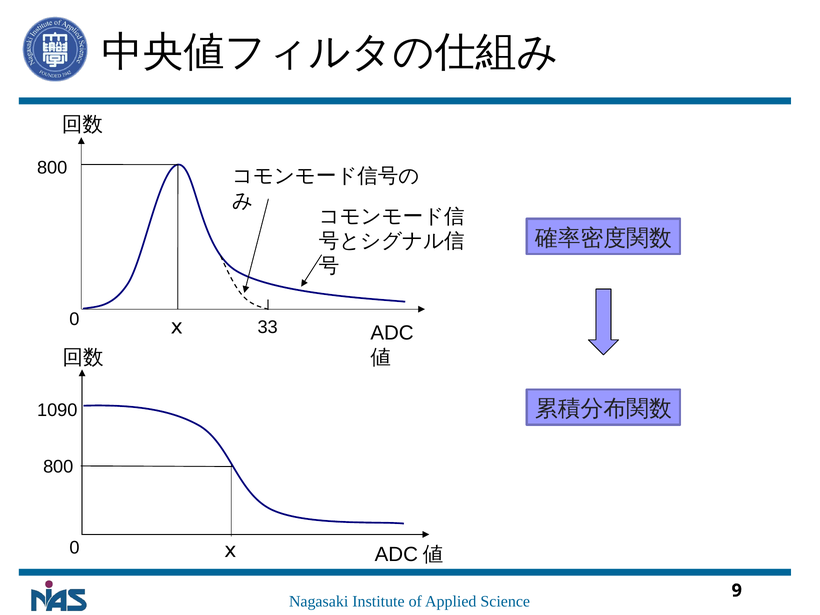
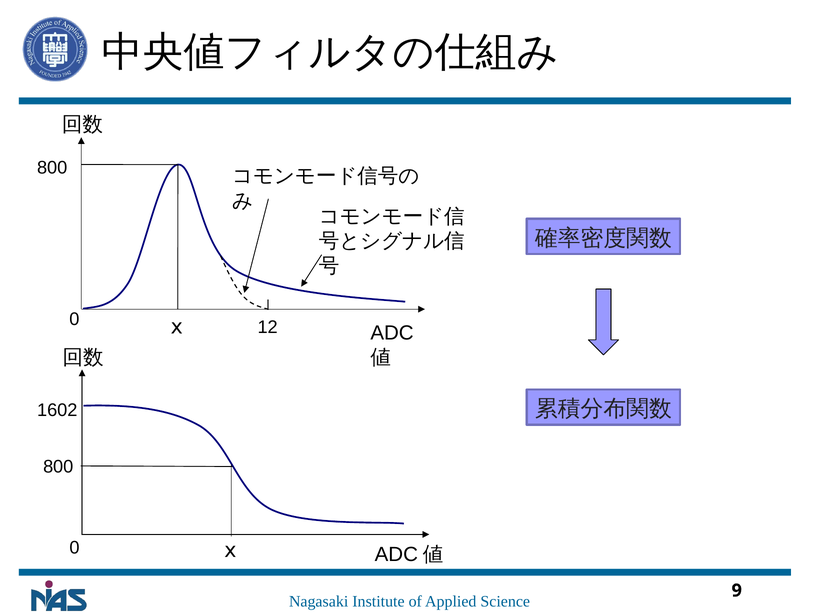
33: 33 -> 12 (268, 327)
1090: 1090 -> 1602 (57, 410)
